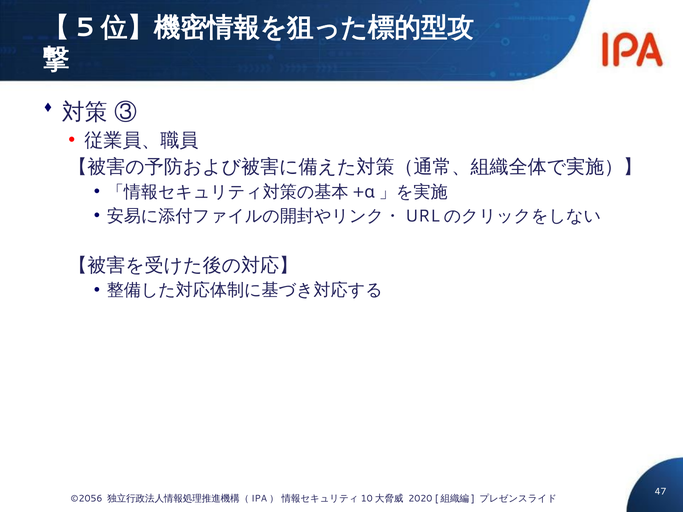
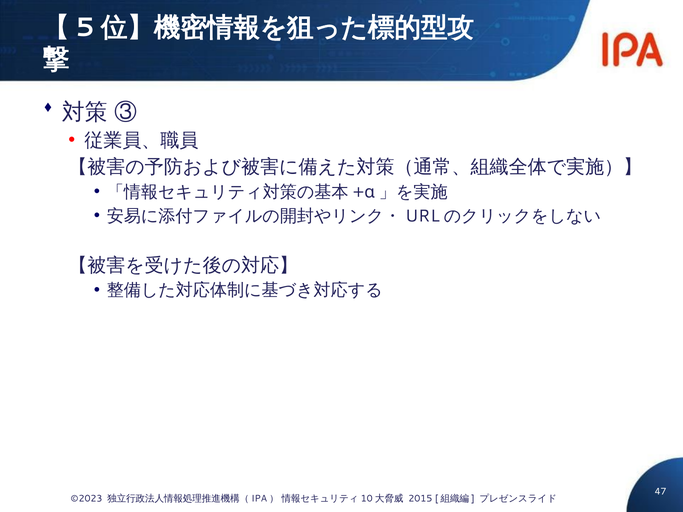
©2056: ©2056 -> ©2023 (86, 499)
2020: 2020 -> 2015 (420, 499)
